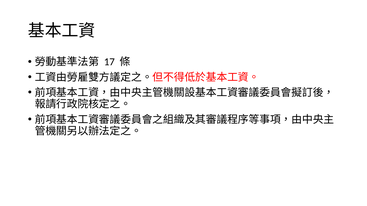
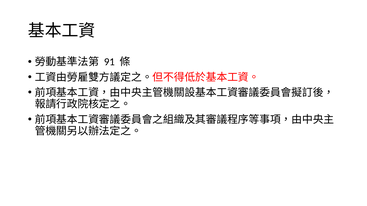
17: 17 -> 91 (109, 62)
